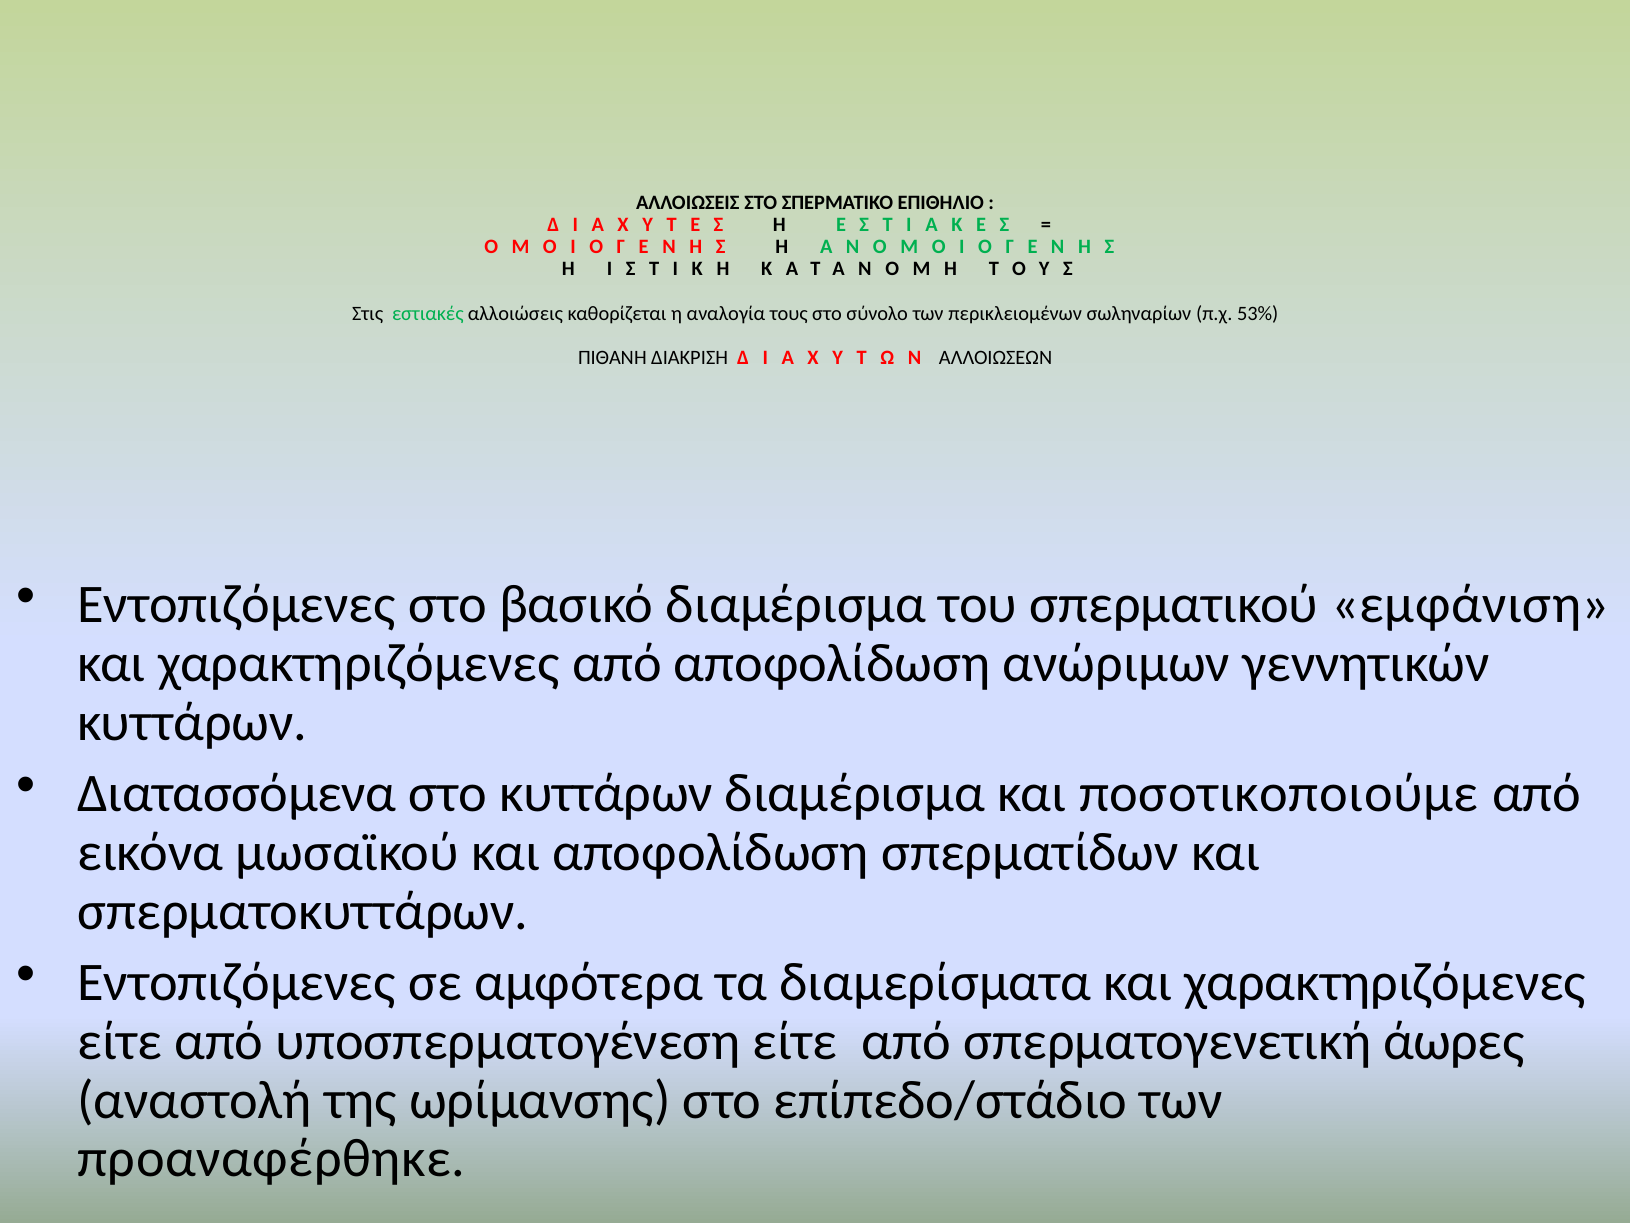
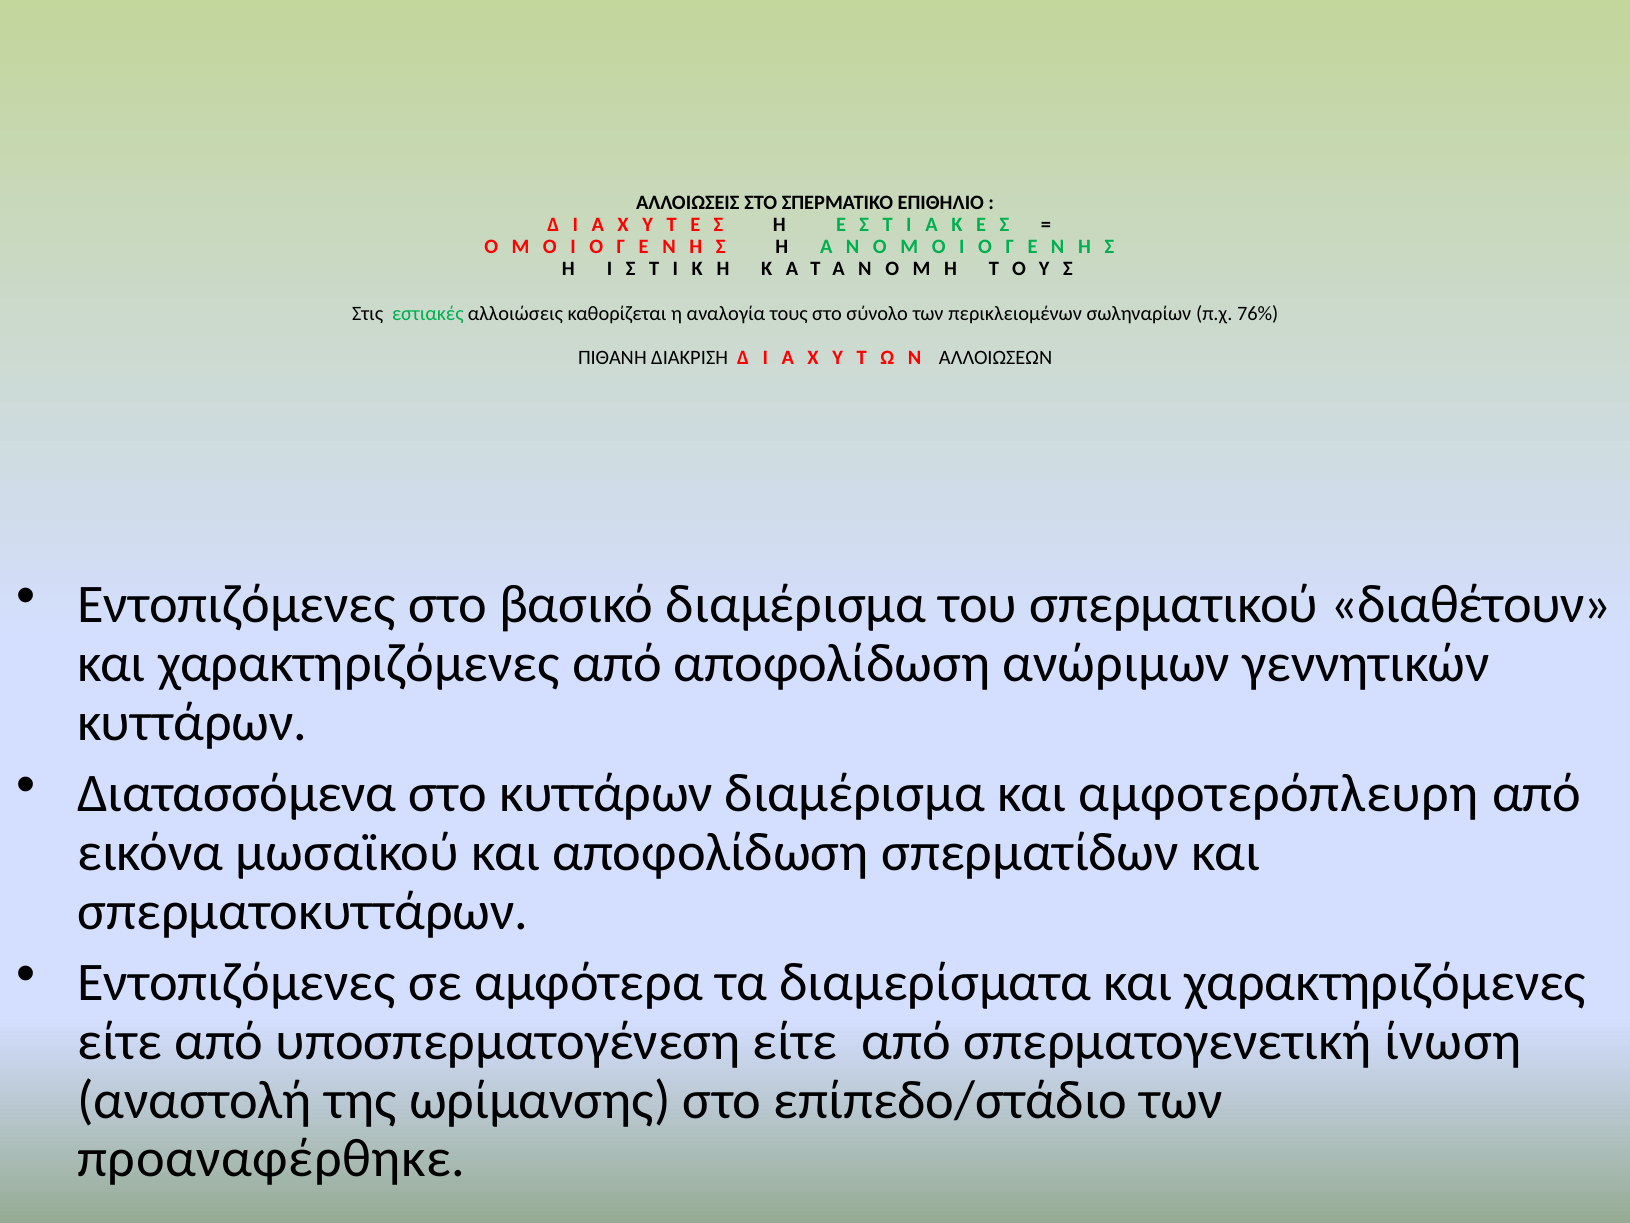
53%: 53% -> 76% (1258, 313)
εμφάνιση: εμφάνιση -> διαθέτουν (1471, 604)
ποσοτικοποιούμε: ποσοτικοποιούμε -> αμφοτερόπλευρη (1279, 793)
άωρες: άωρες -> ίνωση (1453, 1041)
